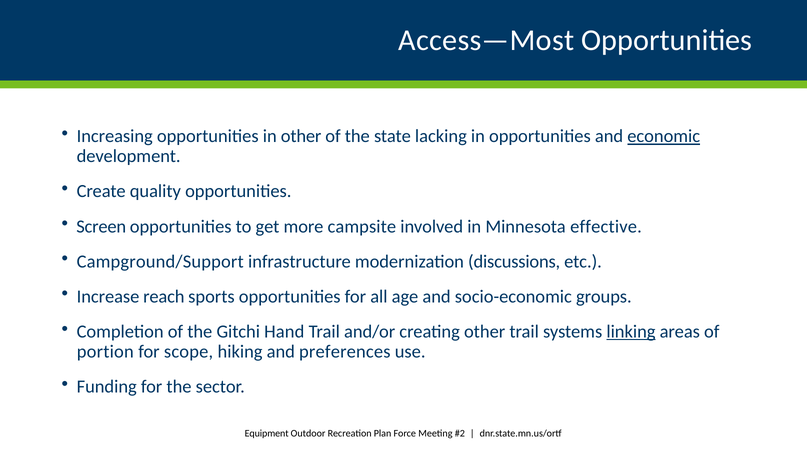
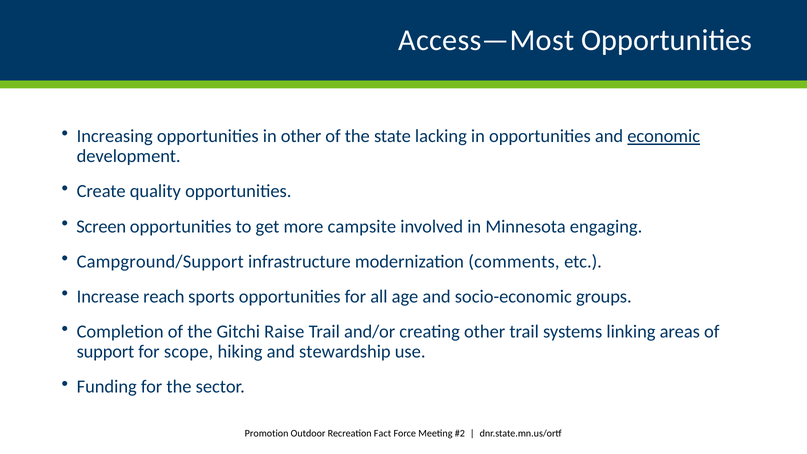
effective: effective -> engaging (606, 226)
discussions: discussions -> comments (514, 261)
Hand: Hand -> Raise (284, 332)
linking underline: present -> none (631, 332)
portion: portion -> support (105, 352)
preferences: preferences -> stewardship (345, 352)
Equipment: Equipment -> Promotion (267, 433)
Plan: Plan -> Fact (382, 433)
